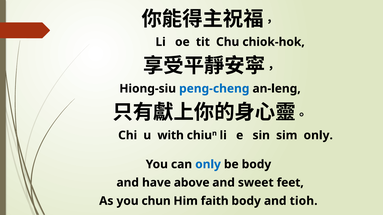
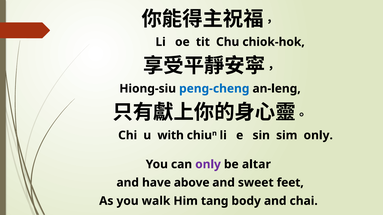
only colour: blue -> purple (208, 165)
be body: body -> altar (256, 165)
chun: chun -> walk (156, 201)
faith: faith -> tang (215, 201)
tioh: tioh -> chai (304, 201)
